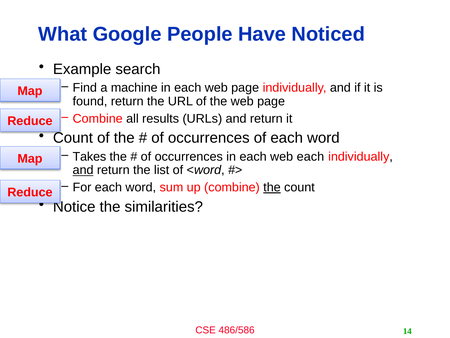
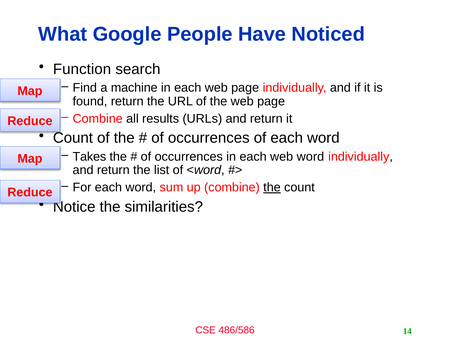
Example: Example -> Function (82, 69)
web each: each -> word (310, 156)
and underline: present -> none (83, 170)
